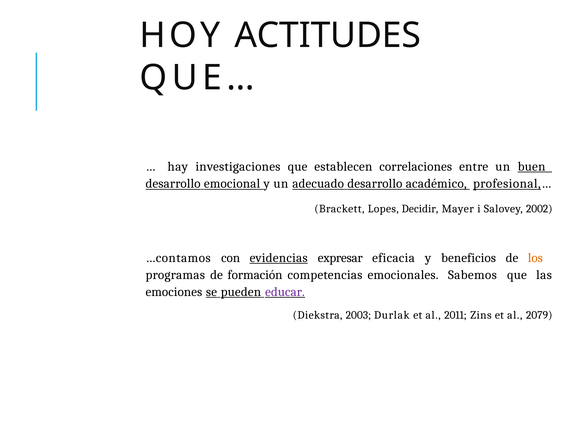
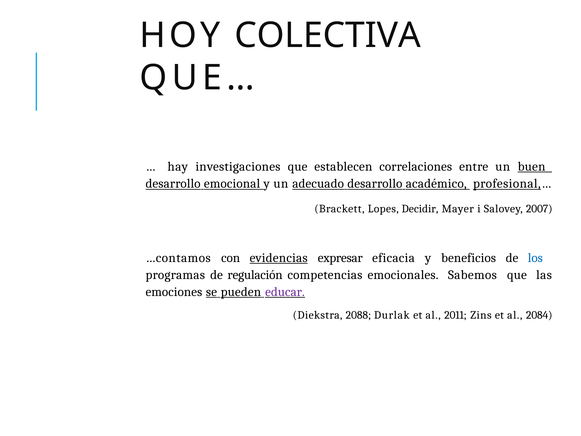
ACTITUDES: ACTITUDES -> COLECTIVA (328, 35)
2002: 2002 -> 2007 (539, 209)
los colour: orange -> blue (535, 258)
formación: formación -> regulación (255, 275)
2003: 2003 -> 2088 (358, 315)
2079: 2079 -> 2084 (539, 315)
